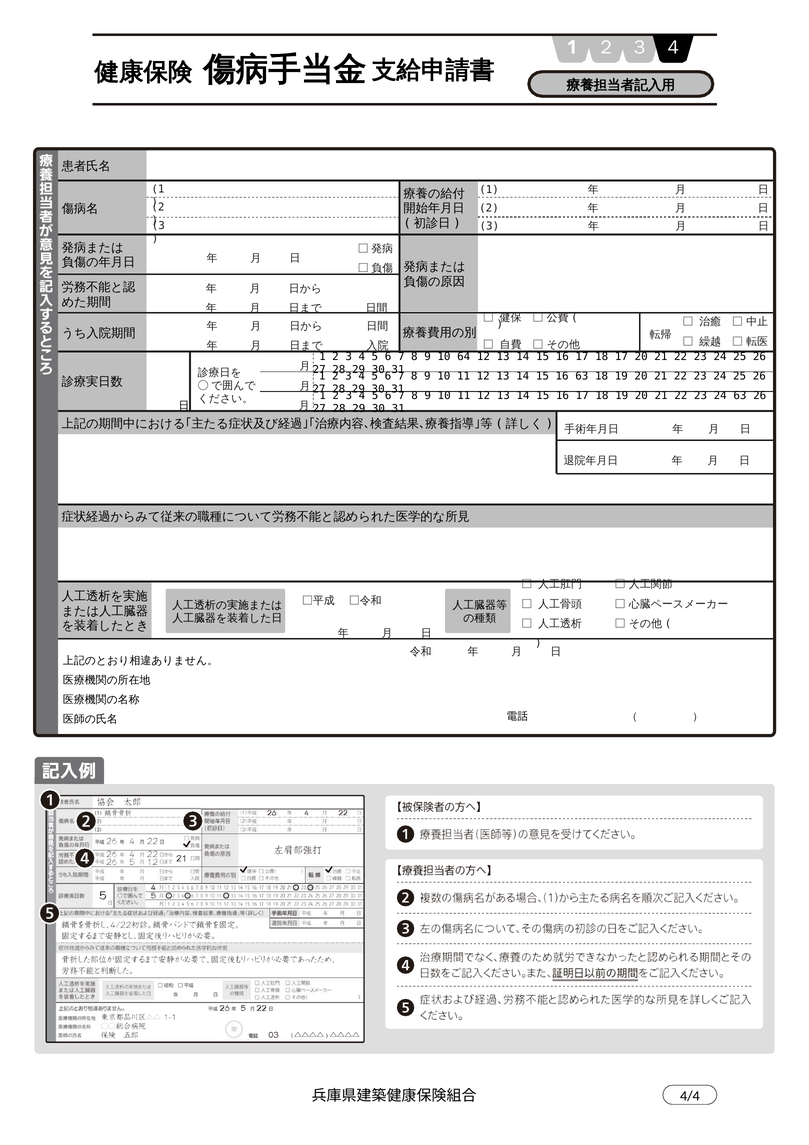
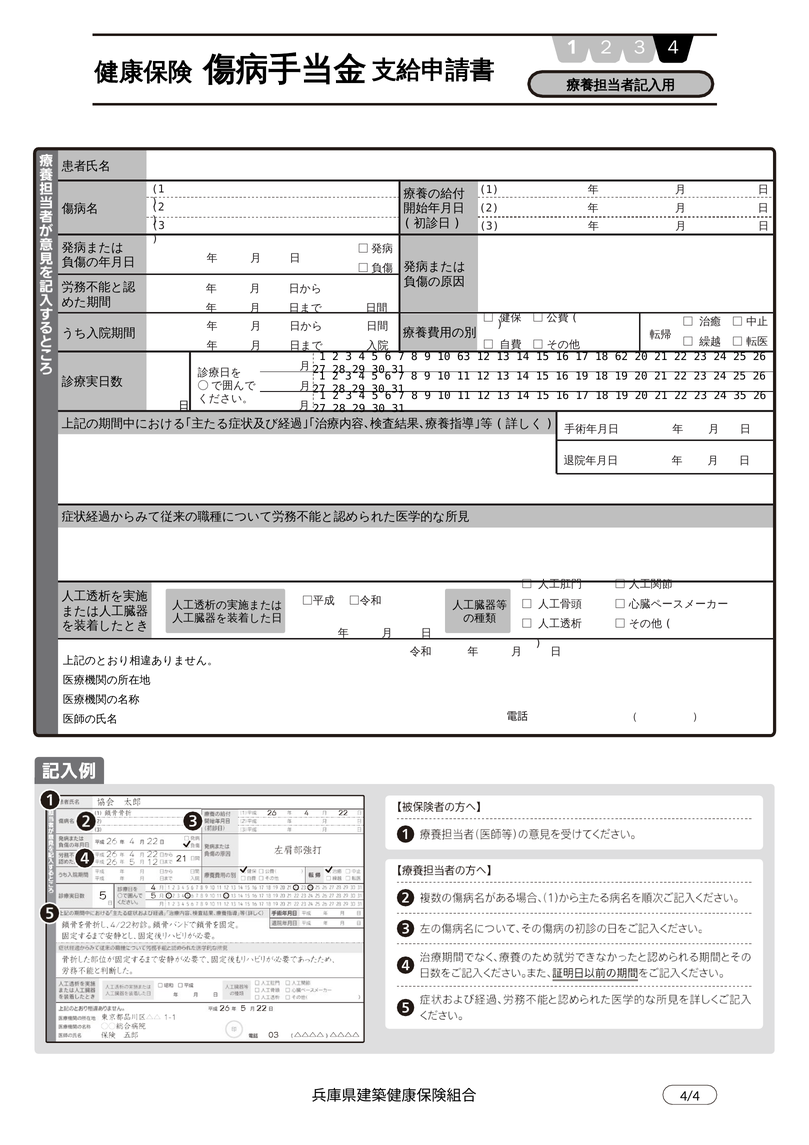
64: 64 -> 63 (464, 357)
18 17: 17 -> 62 (621, 357)
16 63: 63 -> 19 (582, 376)
24 63: 63 -> 35 (740, 396)
